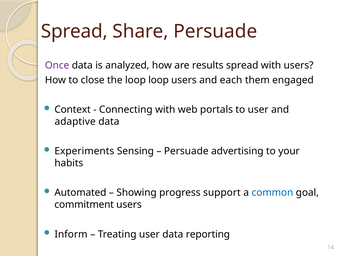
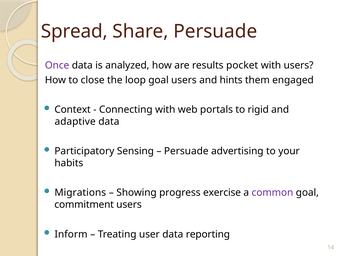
results spread: spread -> pocket (242, 65)
loop loop: loop -> goal (159, 80)
each: each -> hints (231, 80)
to user: user -> rigid (258, 110)
Experiments: Experiments -> Participatory (84, 151)
Automated: Automated -> Migrations (80, 193)
support: support -> exercise (222, 193)
common colour: blue -> purple (272, 193)
